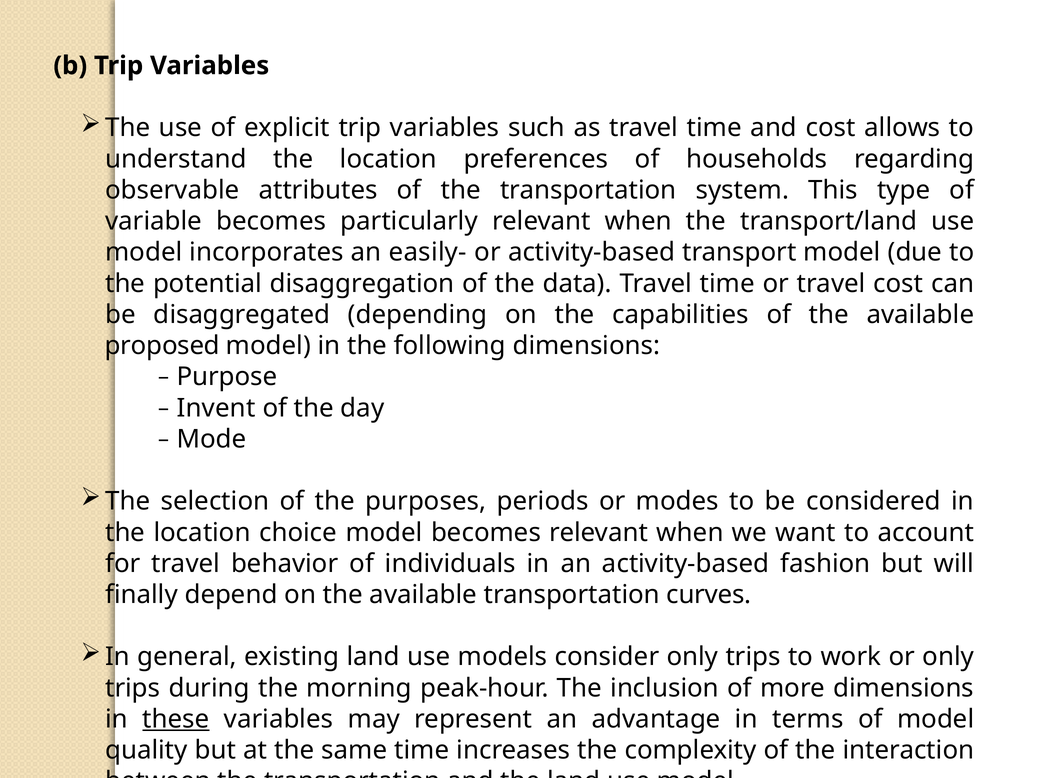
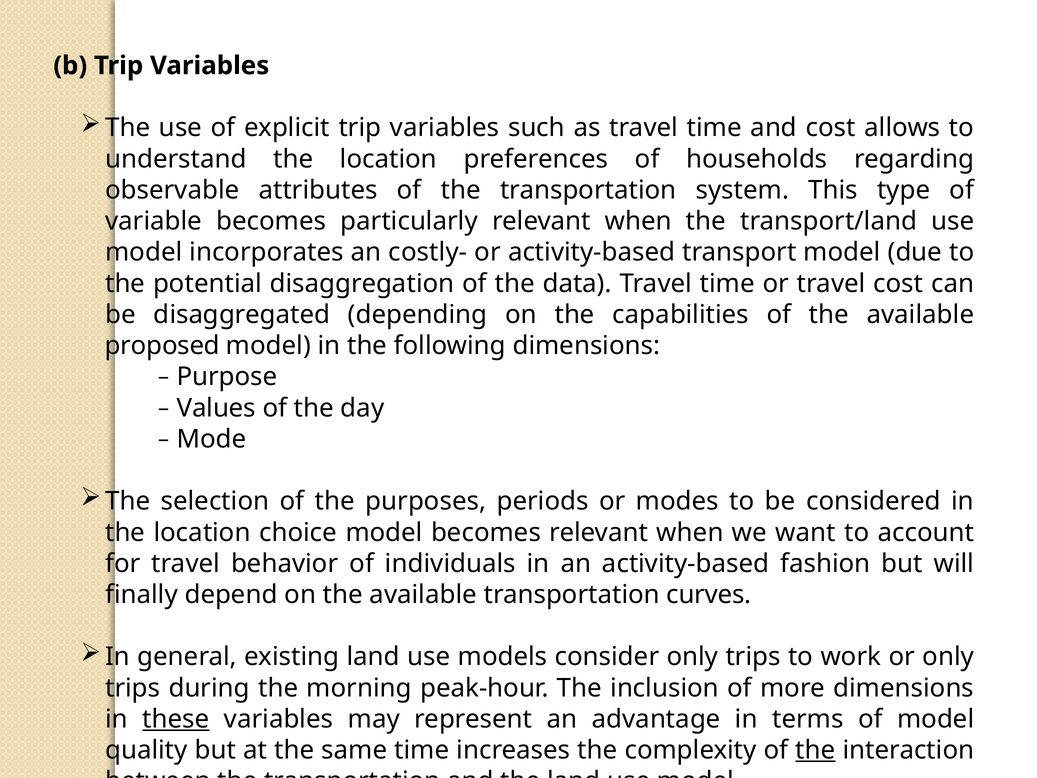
easily-: easily- -> costly- (428, 252)
Invent: Invent -> Values (216, 408)
the underline: none -> present (815, 750)
